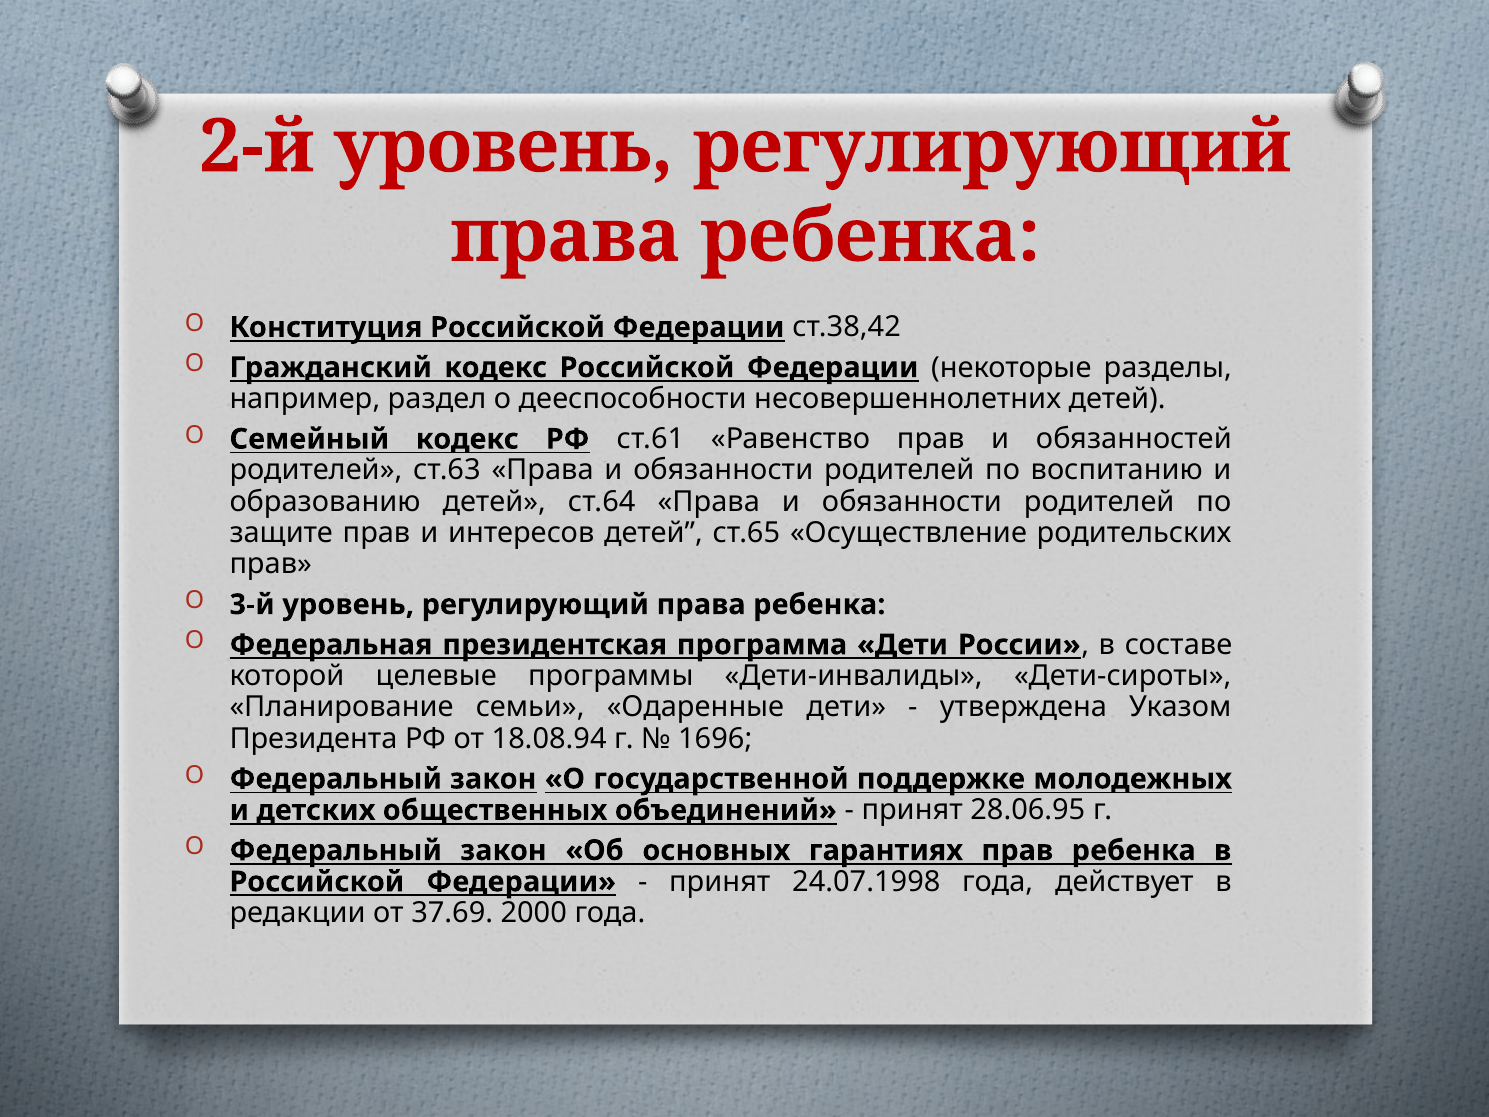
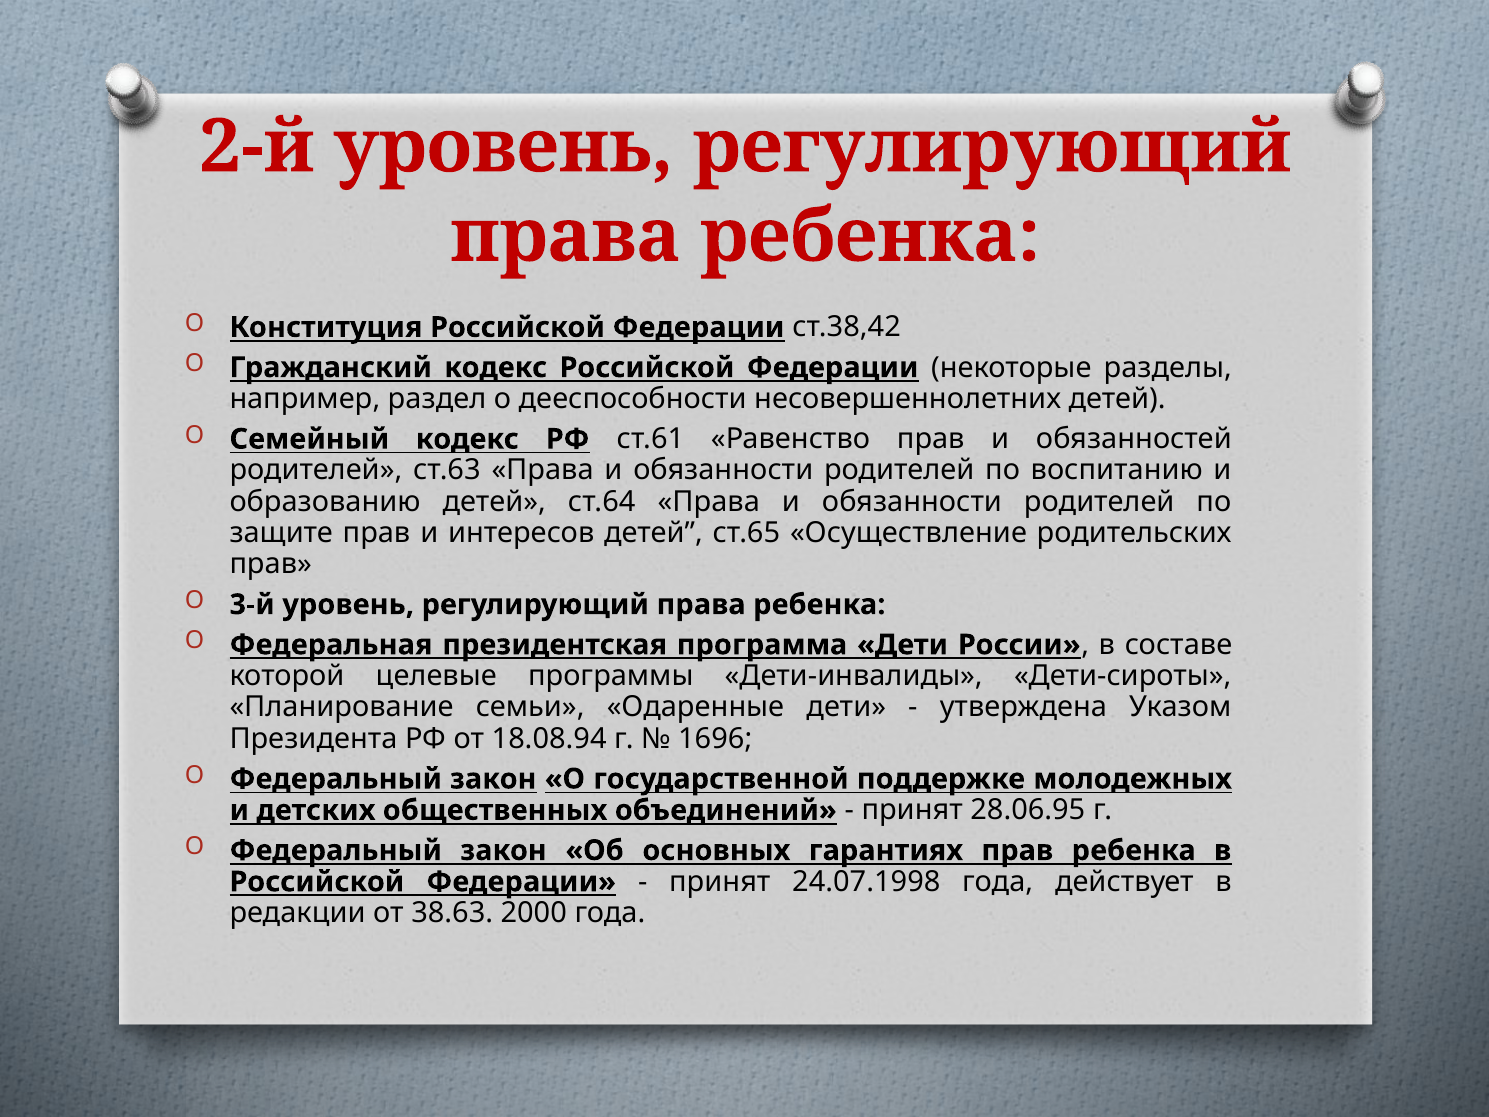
37.69: 37.69 -> 38.63 (452, 913)
